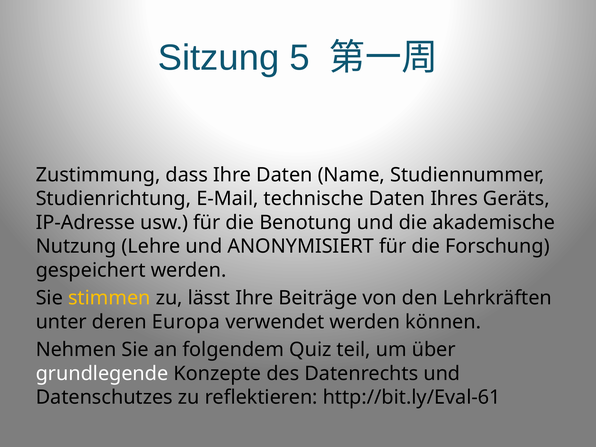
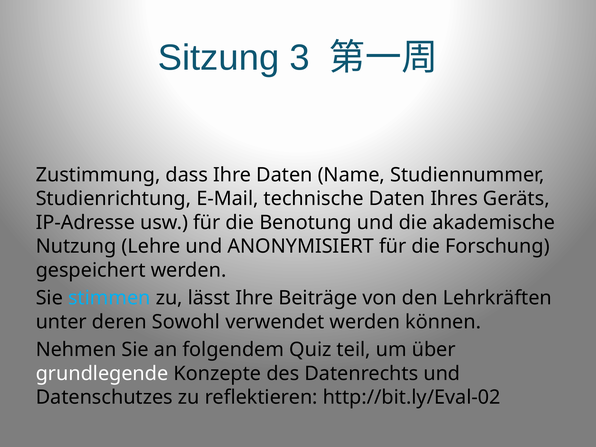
5: 5 -> 3 (299, 58)
stimmen colour: yellow -> light blue (109, 298)
Europa: Europa -> Sowohl (186, 322)
http://bit.ly/Eval-61: http://bit.ly/Eval-61 -> http://bit.ly/Eval-02 (412, 397)
